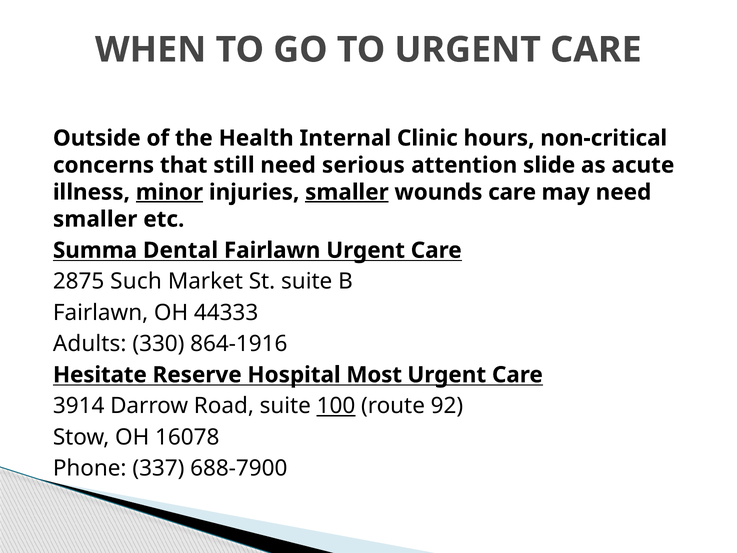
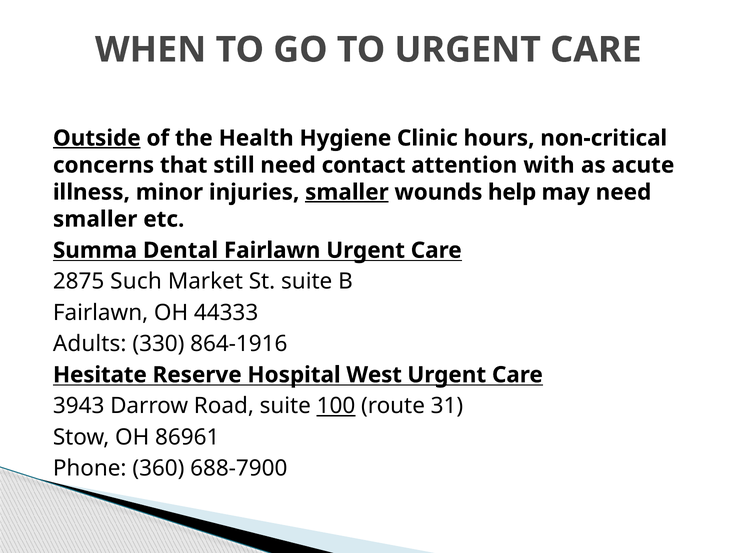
Outside underline: none -> present (97, 138)
Internal: Internal -> Hygiene (345, 138)
serious: serious -> contact (364, 165)
slide: slide -> with (549, 165)
minor underline: present -> none (169, 192)
wounds care: care -> help (512, 192)
Most: Most -> West (374, 375)
3914: 3914 -> 3943 (79, 406)
92: 92 -> 31 (447, 406)
16078: 16078 -> 86961 (187, 437)
337: 337 -> 360 (158, 468)
